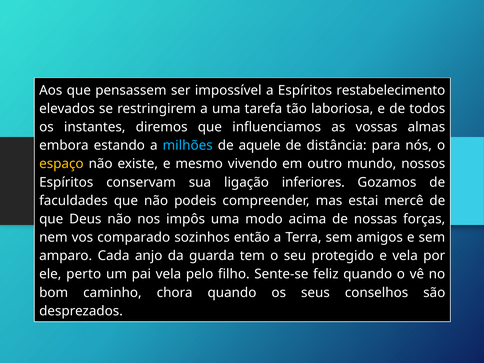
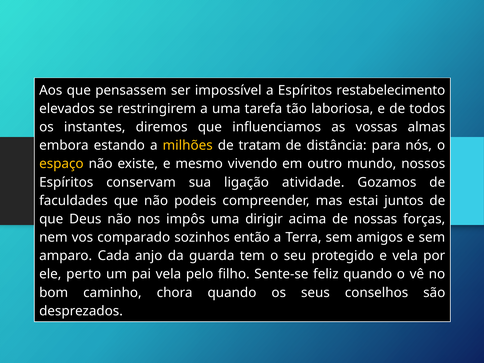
milhões colour: light blue -> yellow (188, 145)
aquele: aquele -> tratam (260, 145)
inferiores: inferiores -> atividade (313, 182)
mercê: mercê -> juntos (404, 201)
modo: modo -> dirigir (264, 219)
